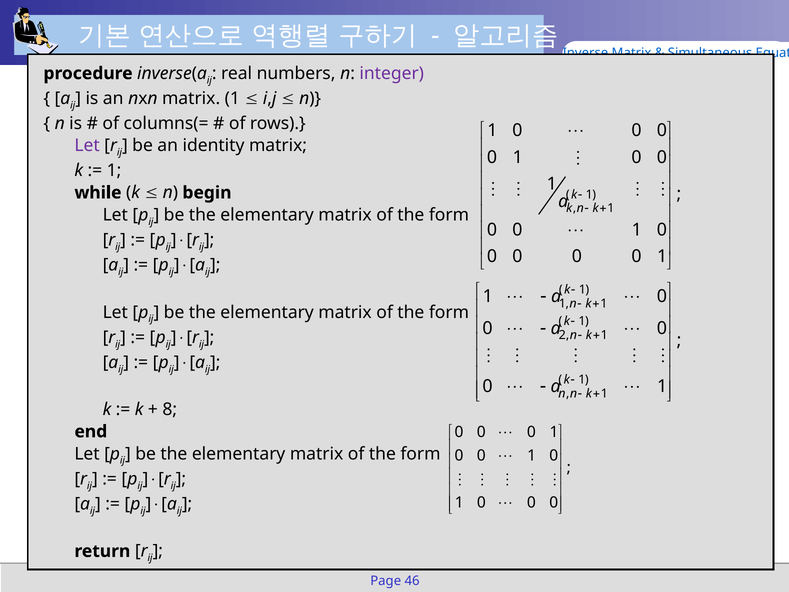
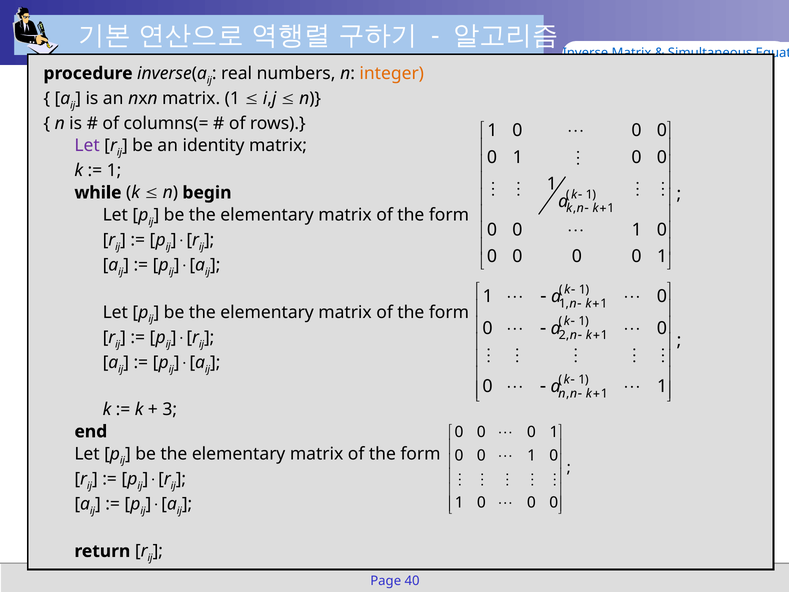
integer colour: purple -> orange (392, 73)
8: 8 -> 3 (170, 409)
46: 46 -> 40 (412, 581)
